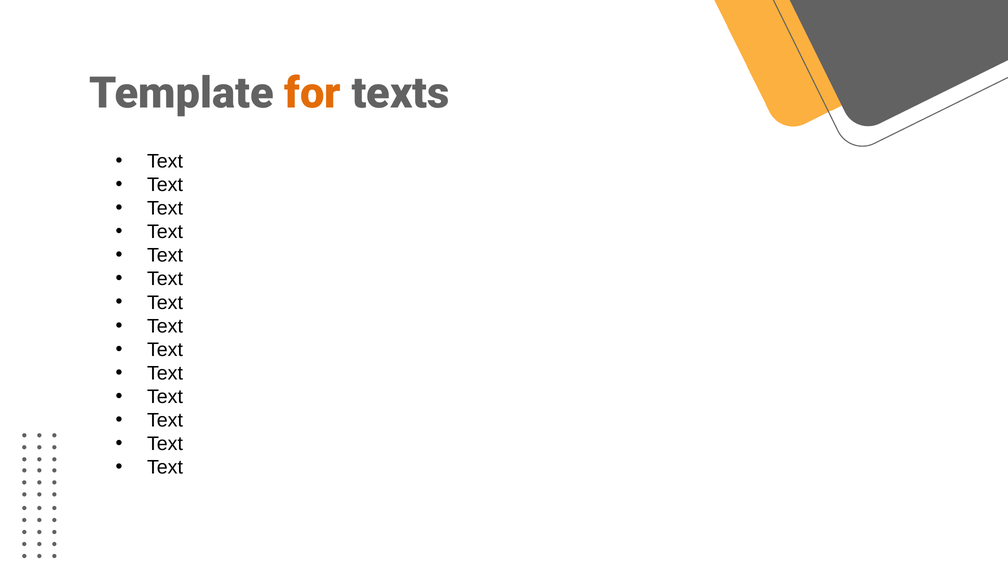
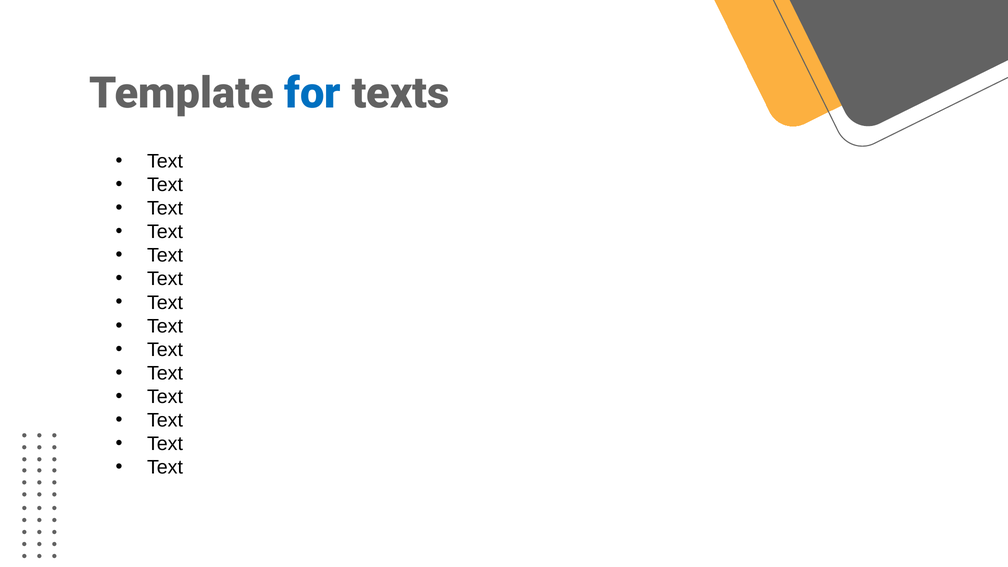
for colour: orange -> blue (313, 94)
